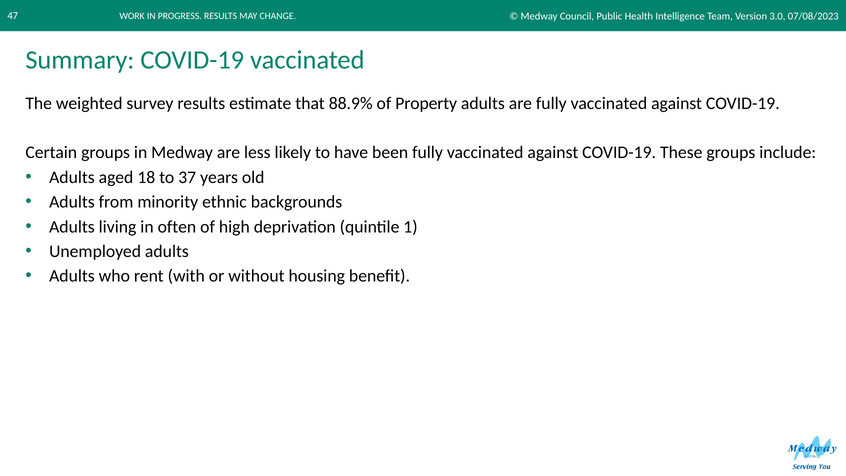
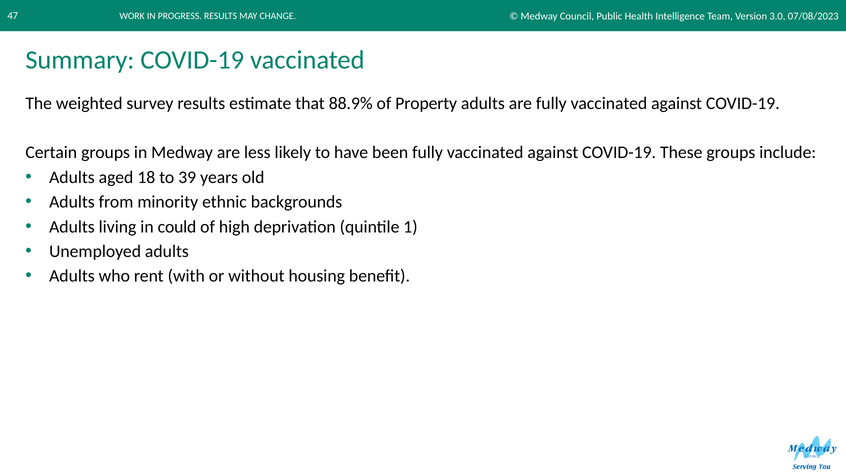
37: 37 -> 39 (187, 177)
often: often -> could (177, 227)
